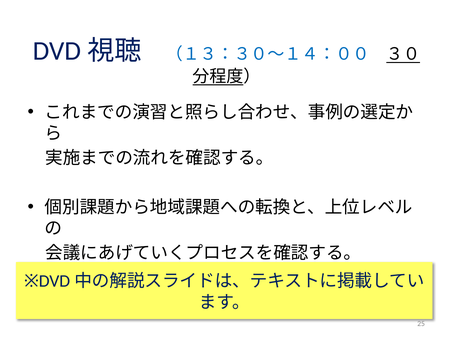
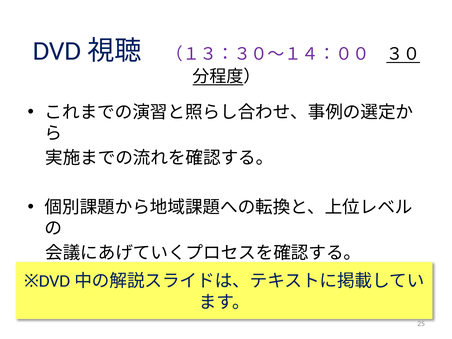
（１３：３０～１４：００ colour: blue -> purple (268, 54)
